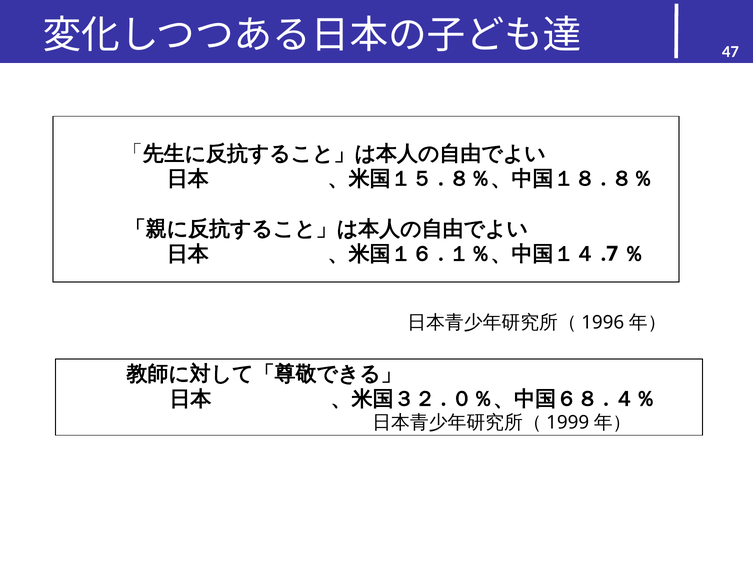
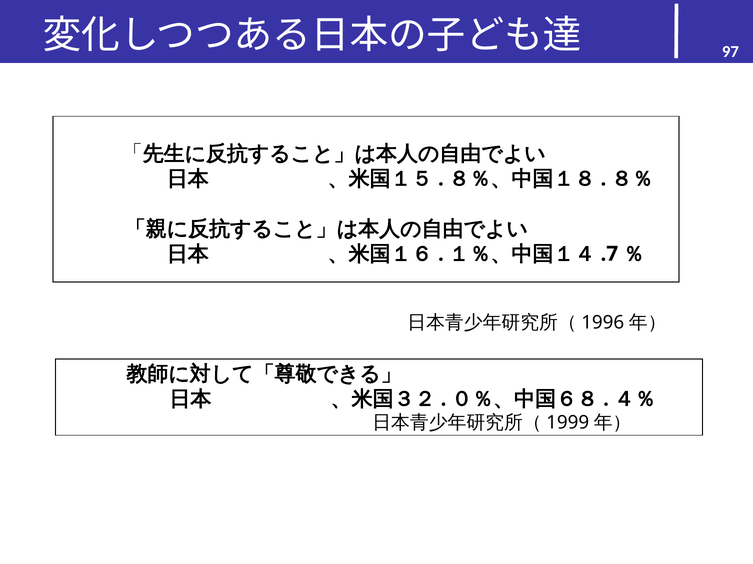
47: 47 -> 97 (730, 52)
